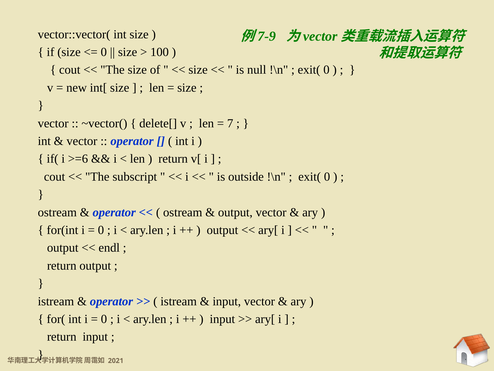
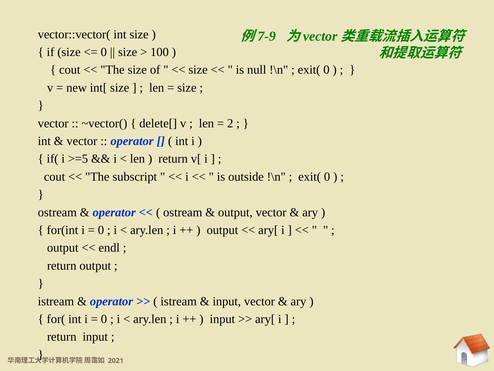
7: 7 -> 2 (230, 123)
>=6: >=6 -> >=5 (78, 159)
